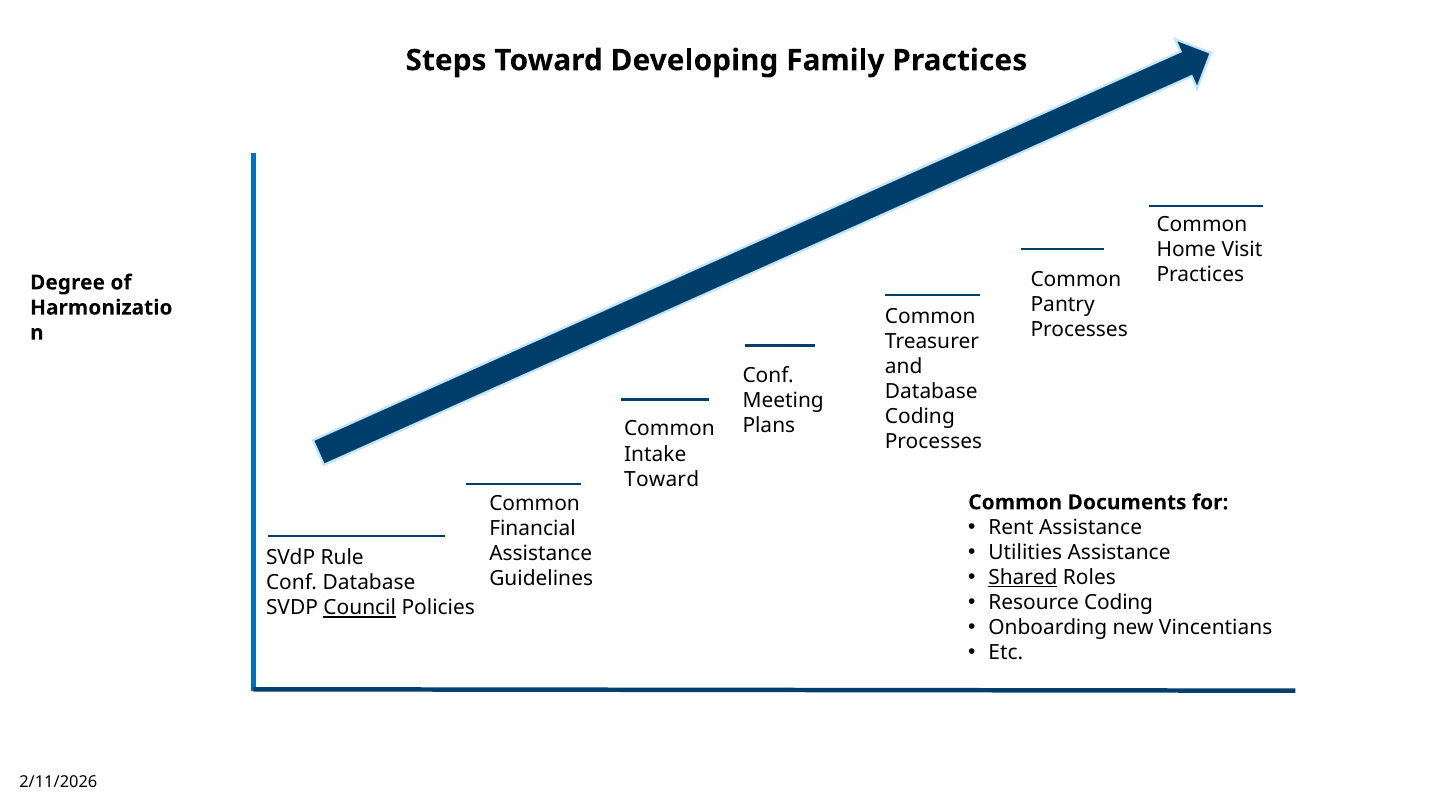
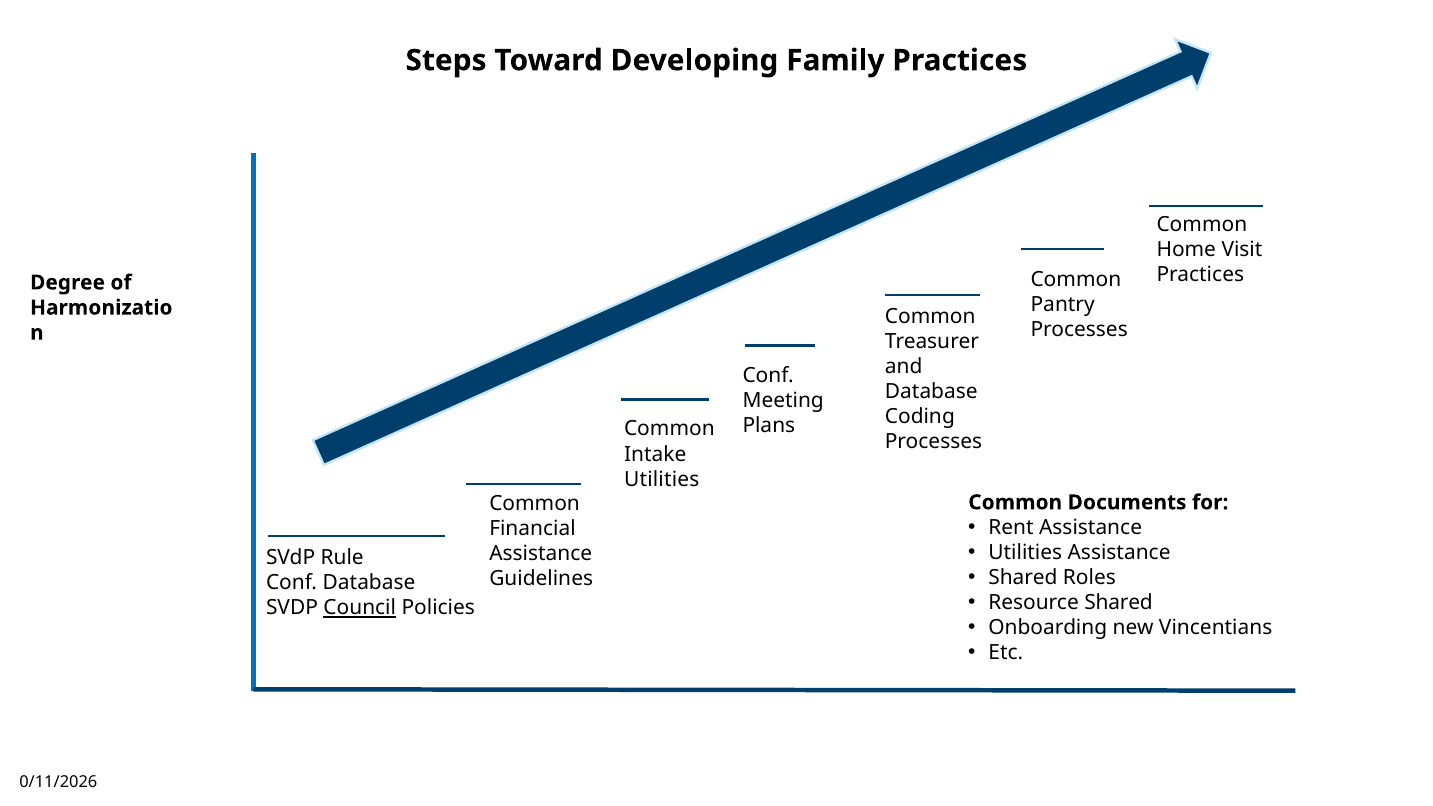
Toward: Toward -> Utilities (662, 479)
Shared underline: present -> none (1023, 578)
Resource Coding: Coding -> Shared (1119, 603)
2/11/2026: 2/11/2026 -> 0/11/2026 (58, 782)
